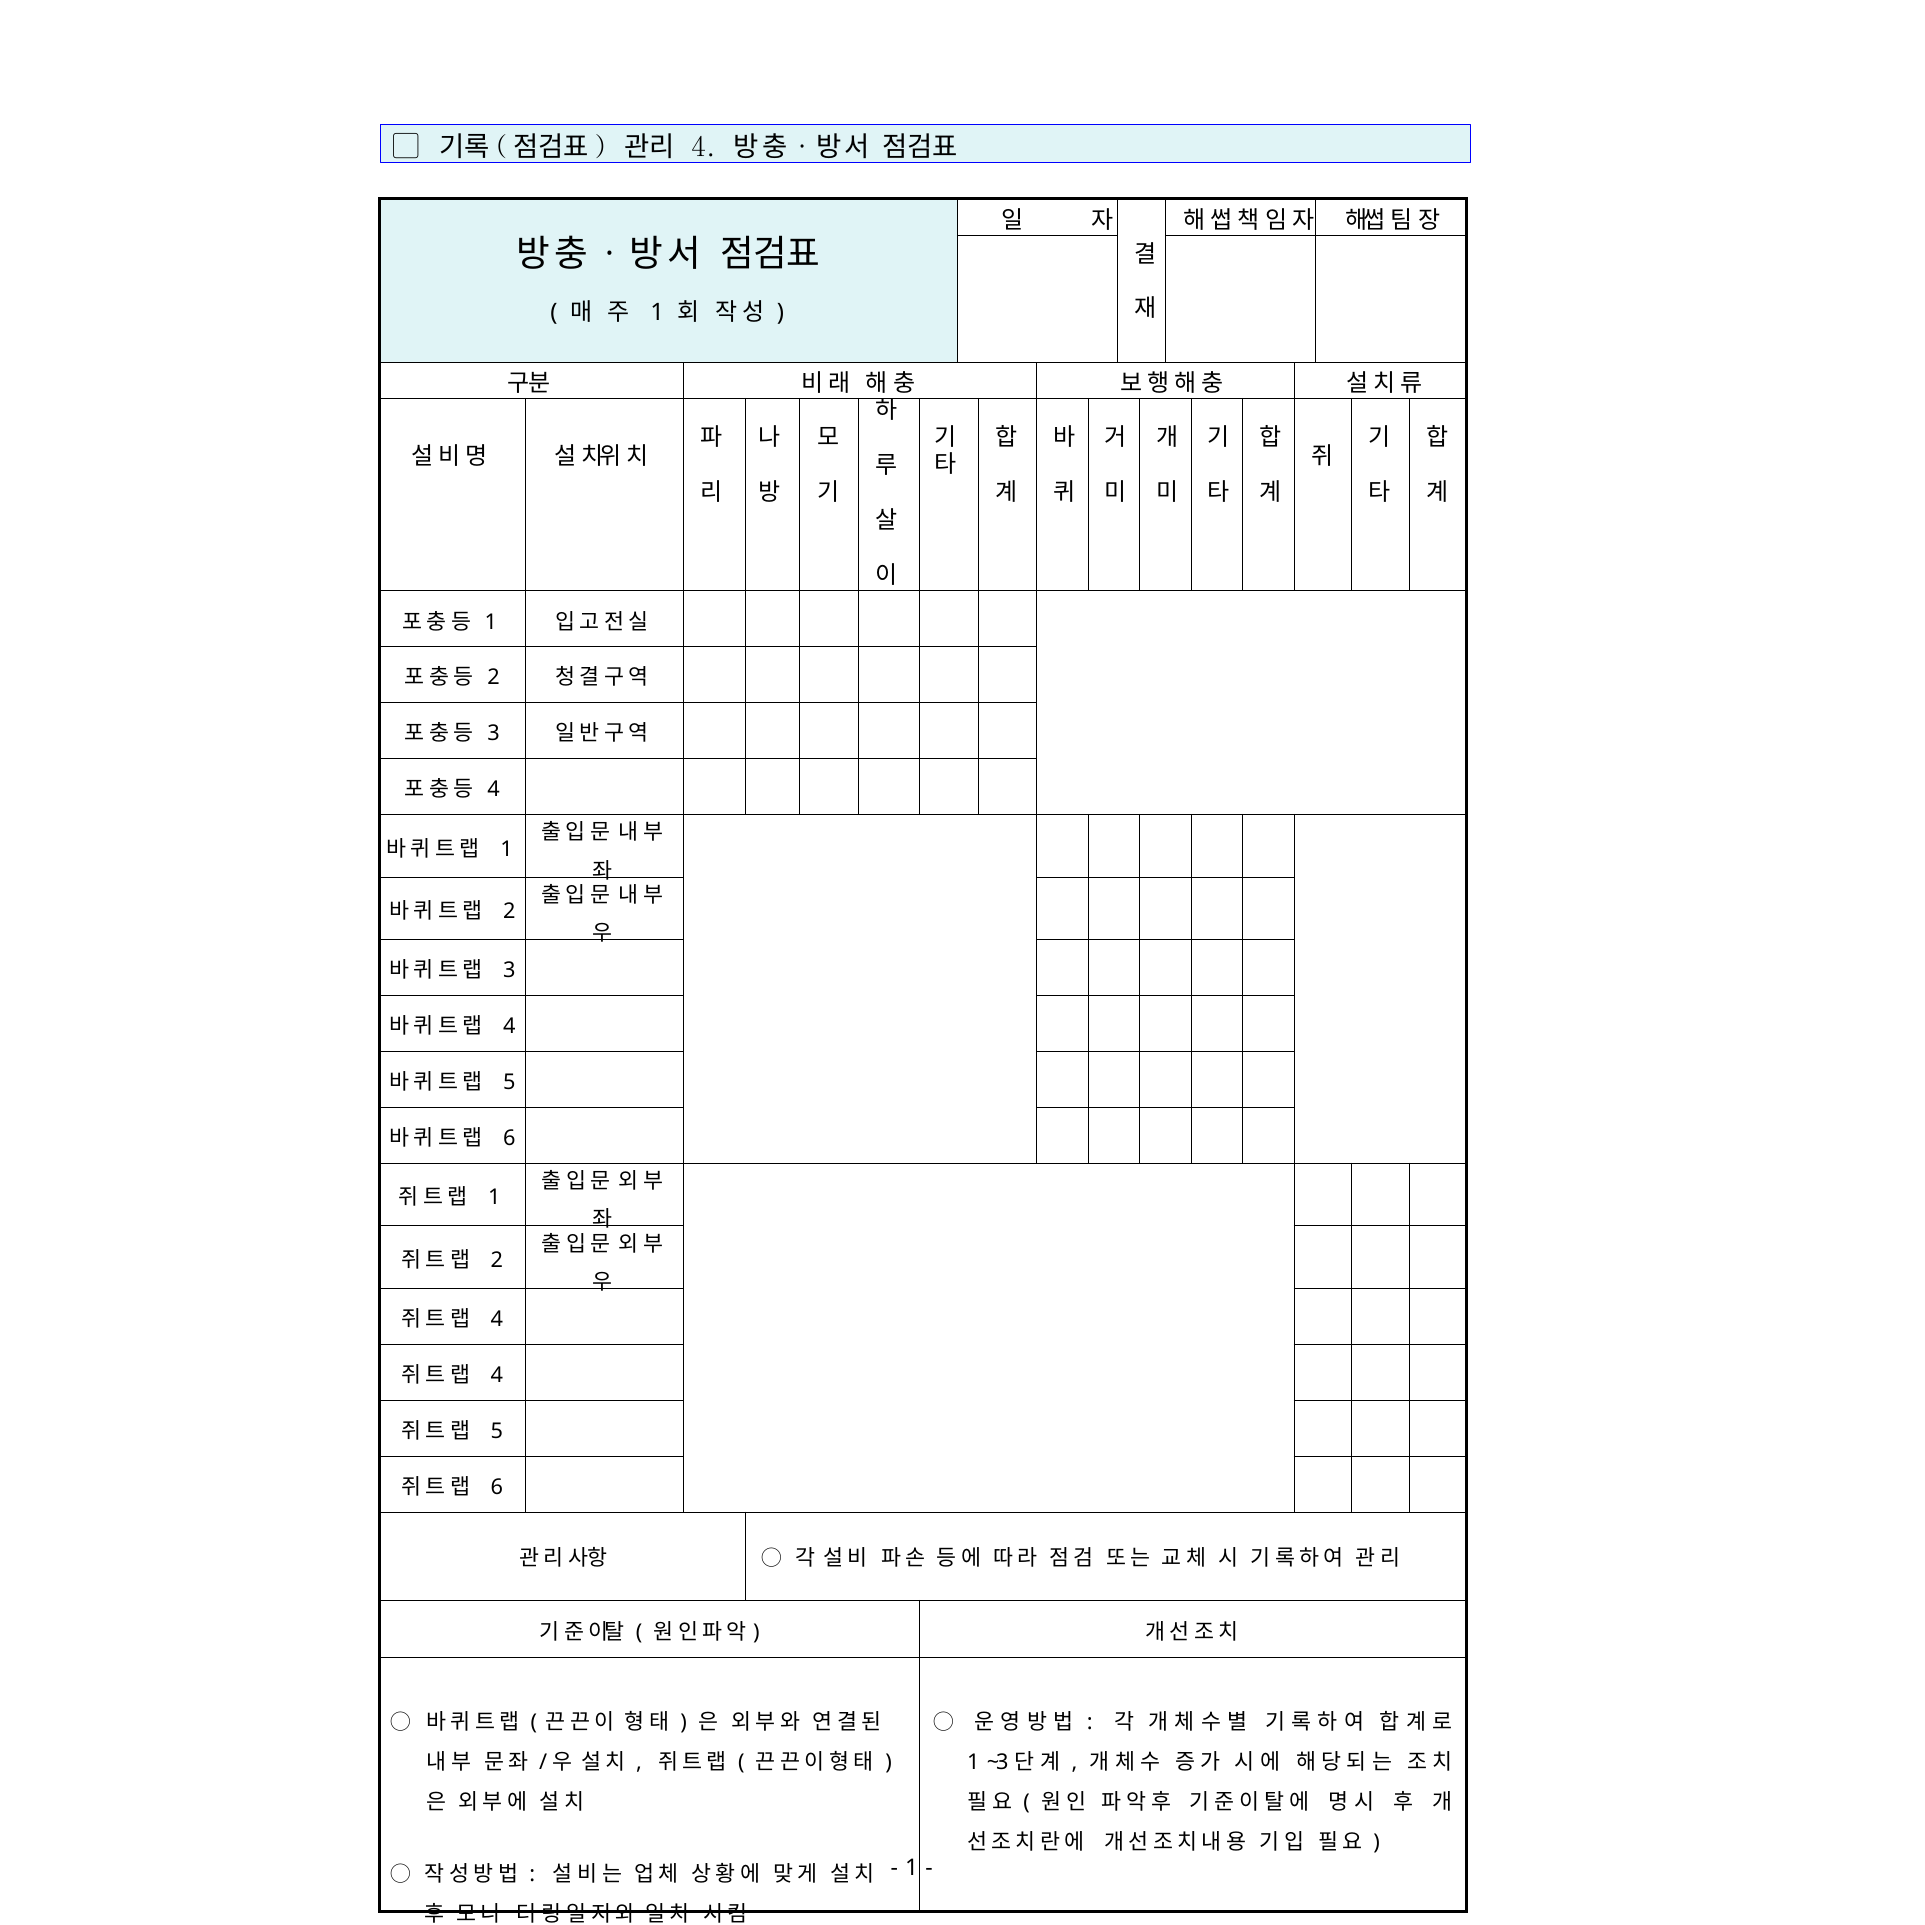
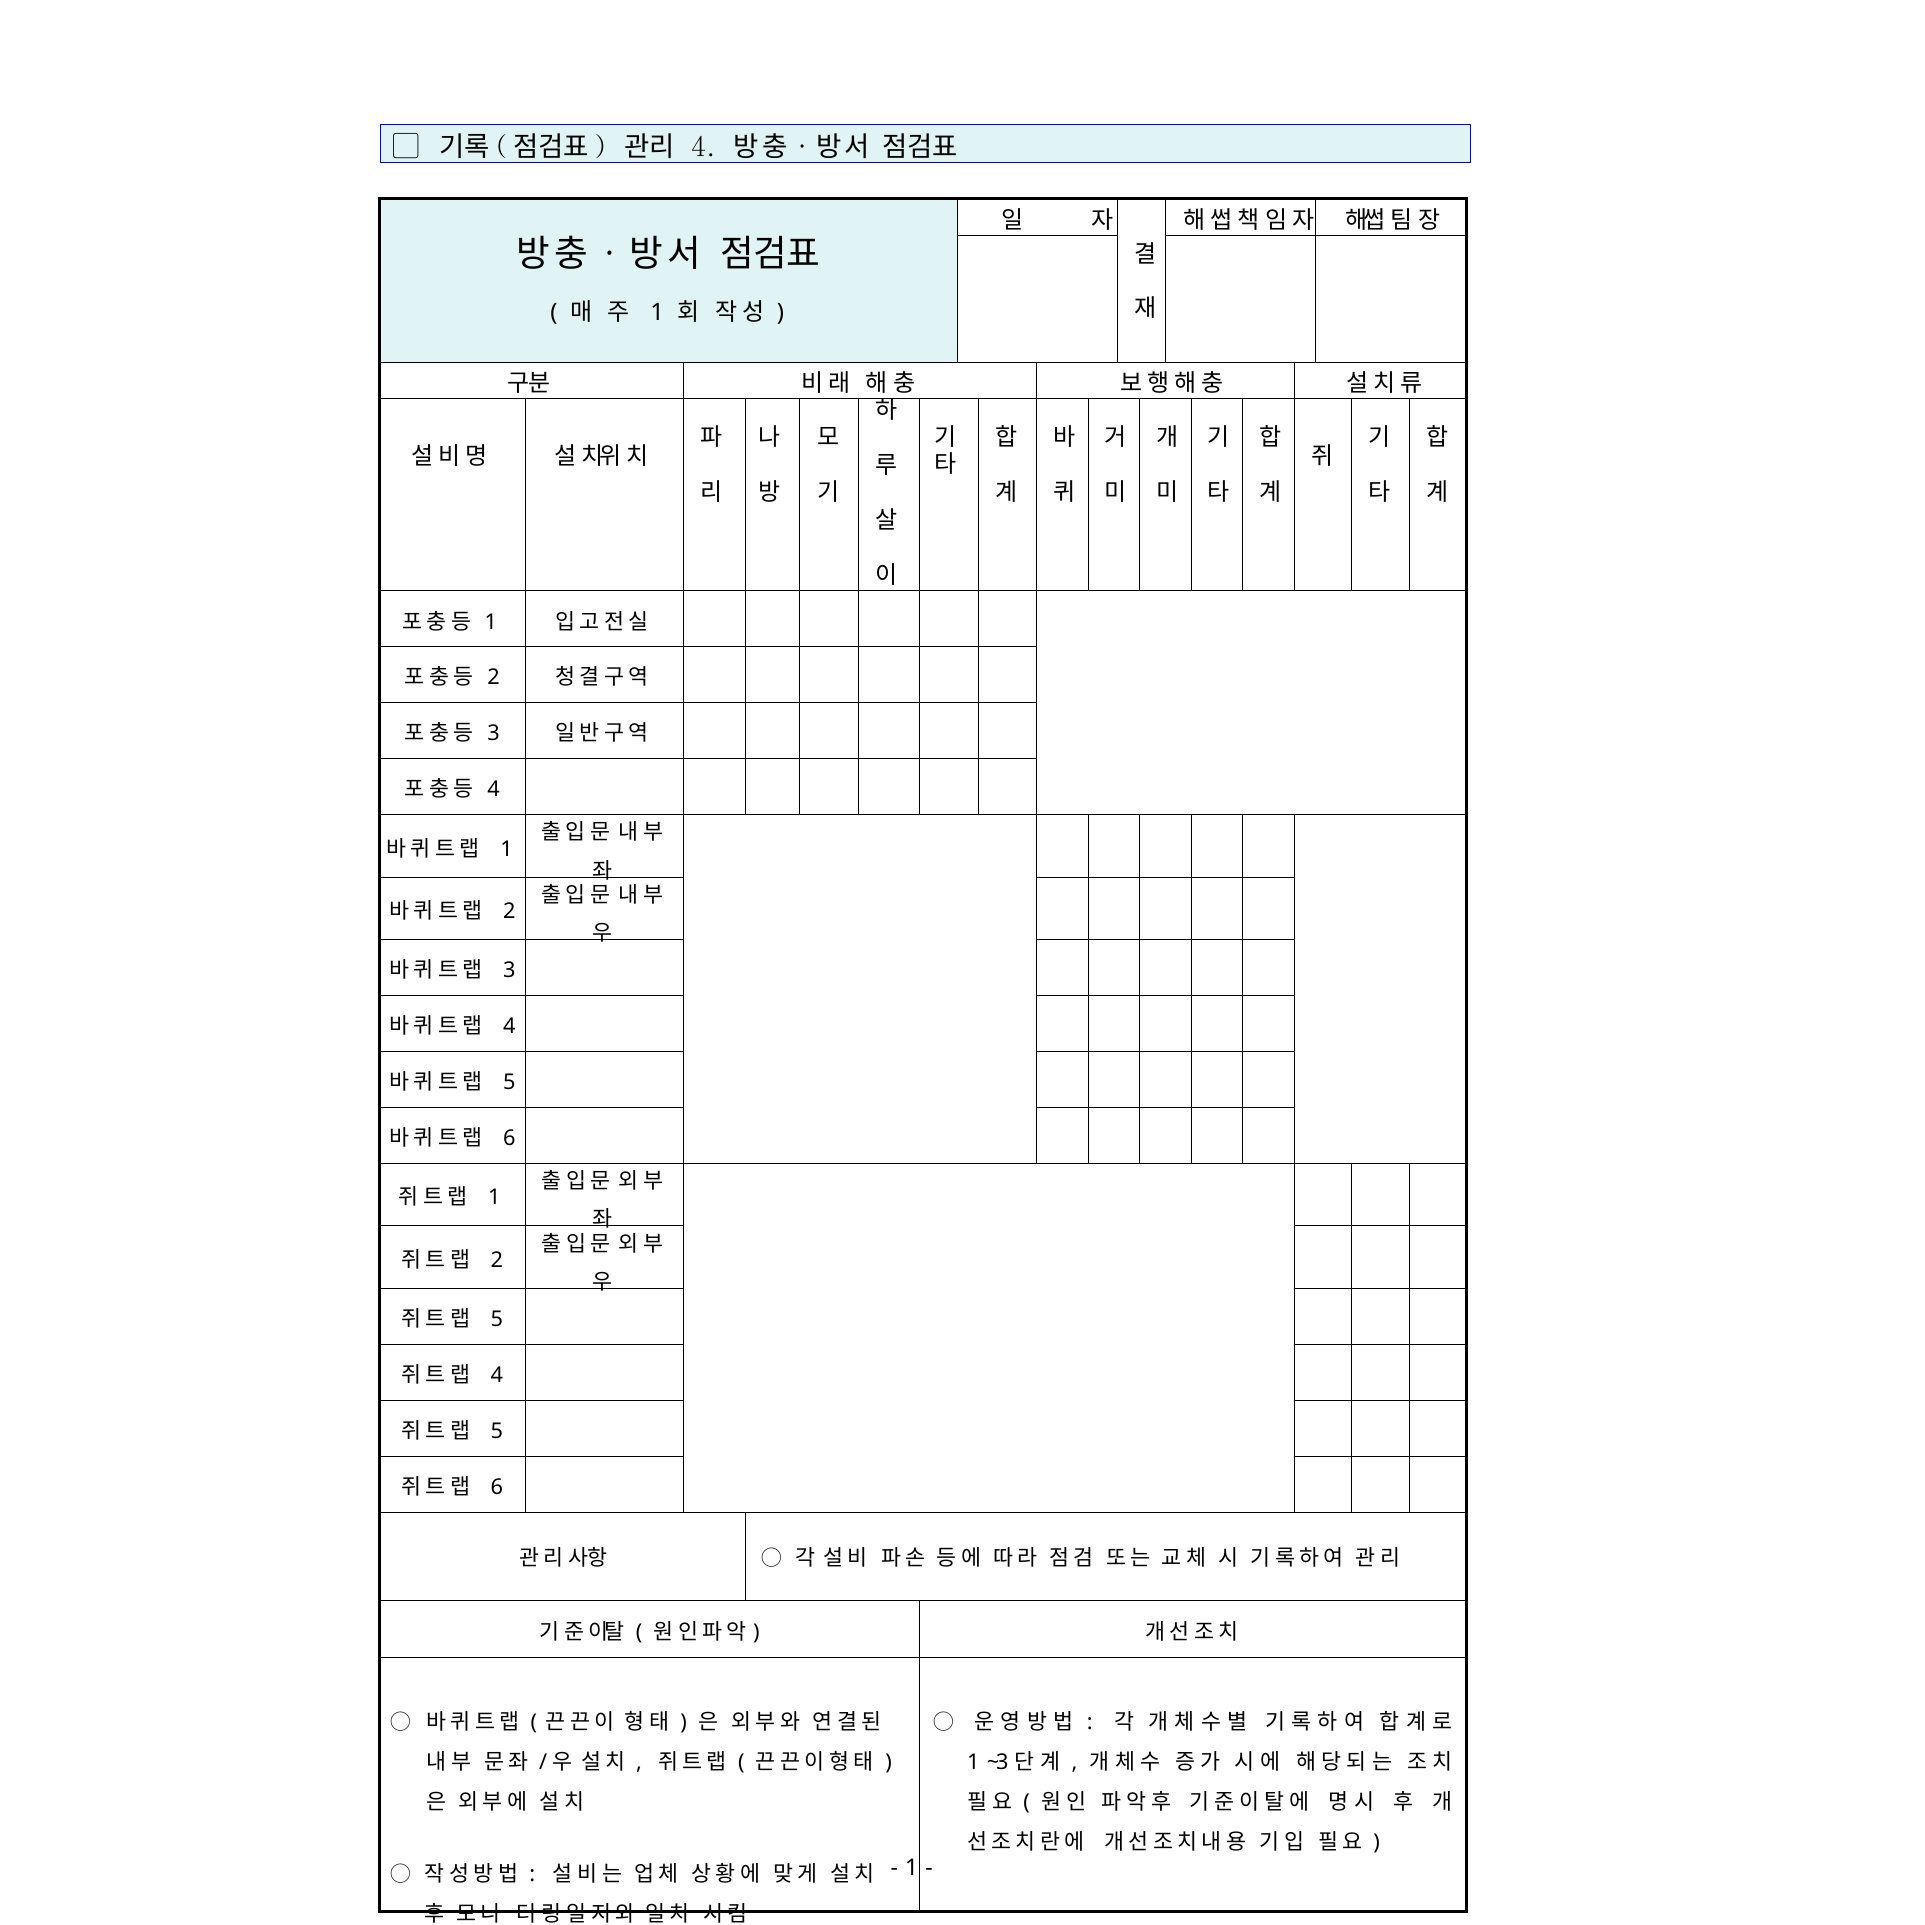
4: 4 -> 5 (497, 1320)
